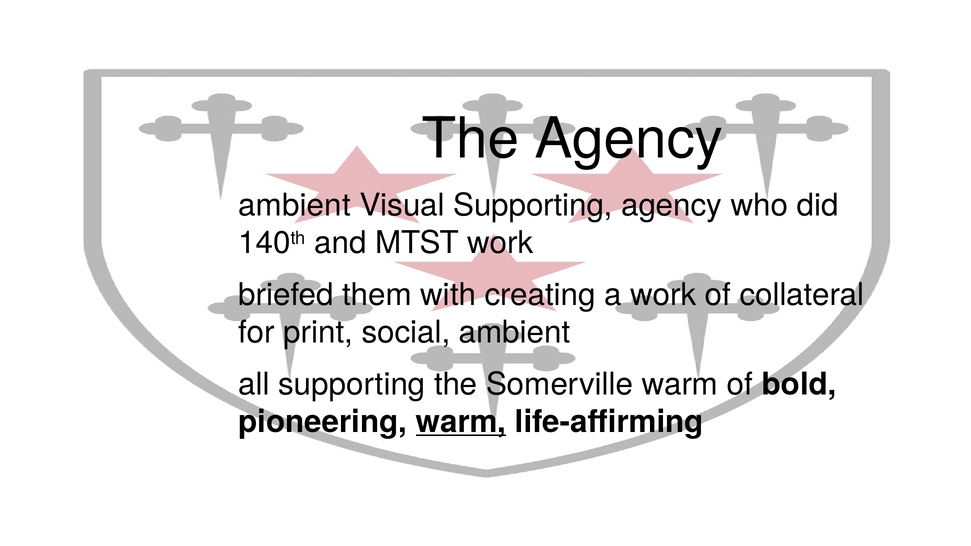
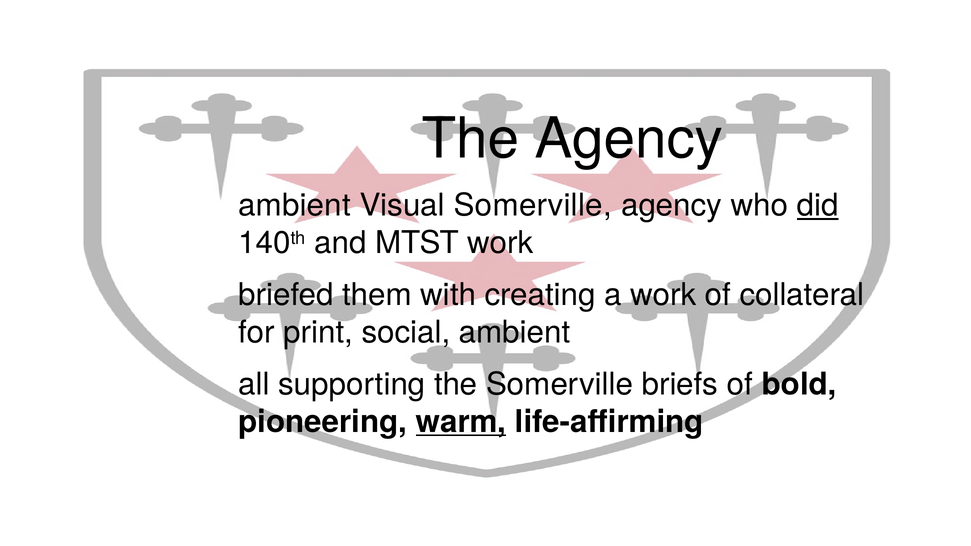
Visual Supporting: Supporting -> Somerville (533, 205)
did underline: none -> present (818, 205)
Somerville warm: warm -> briefs (680, 384)
